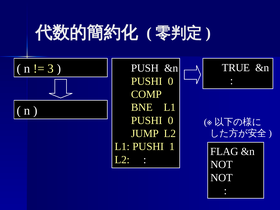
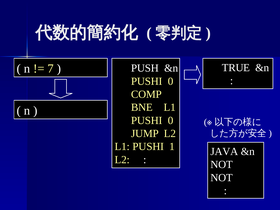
3: 3 -> 7 (51, 69)
FLAG: FLAG -> JAVA (224, 151)
